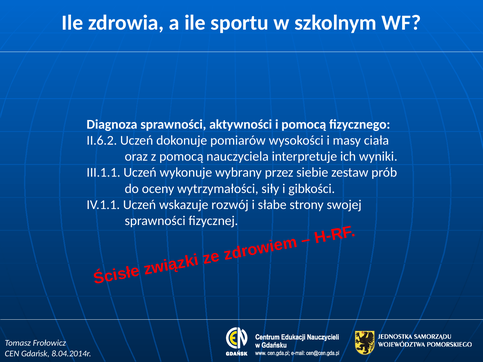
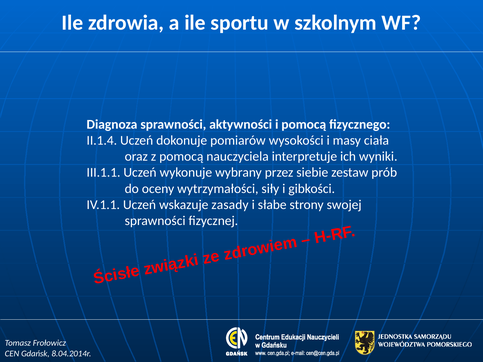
II.6.2: II.6.2 -> II.1.4 (102, 140)
rozwój: rozwój -> zasady (230, 205)
